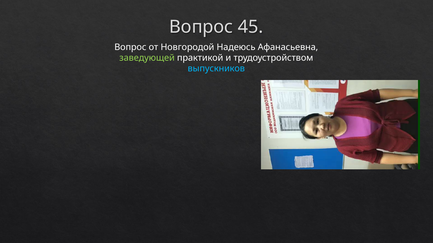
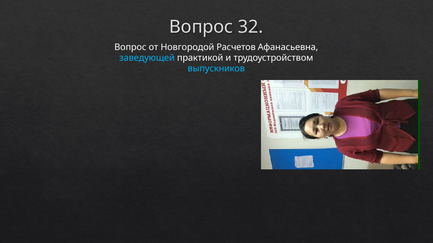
45: 45 -> 32 (251, 27)
Надеюсь: Надеюсь -> Расчетов (236, 47)
заведующей colour: light green -> light blue (147, 58)
